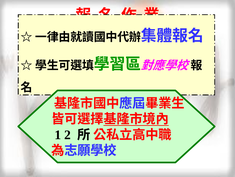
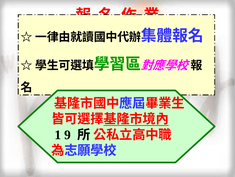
2: 2 -> 9 (68, 134)
